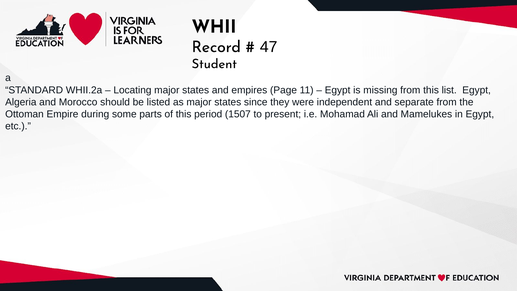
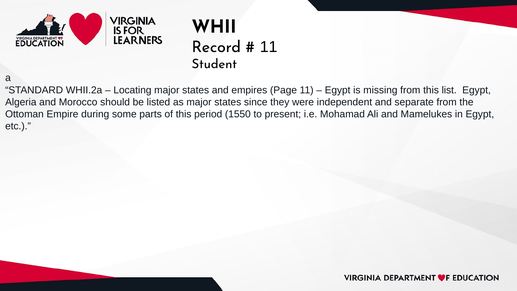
47: 47 -> 11 (269, 47)
1507: 1507 -> 1550 (238, 114)
